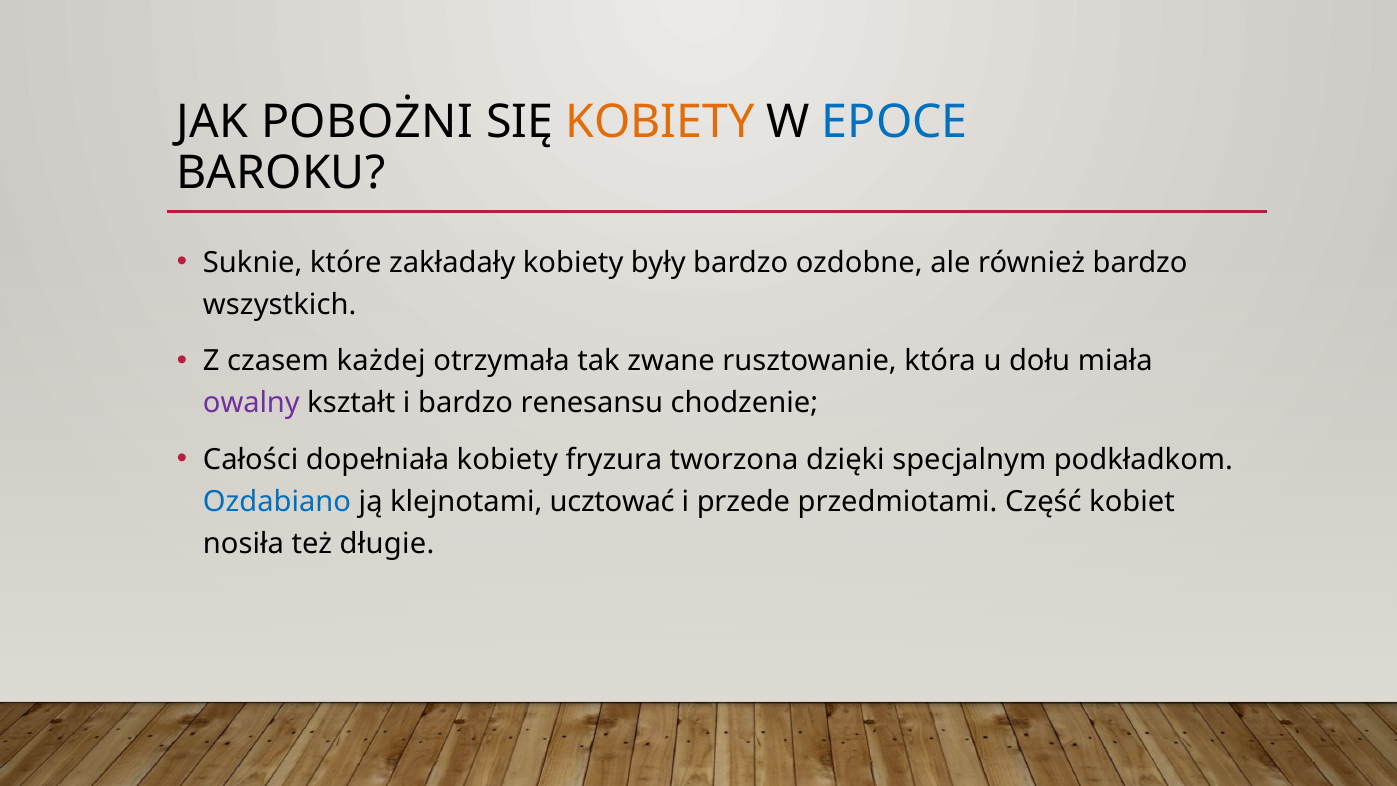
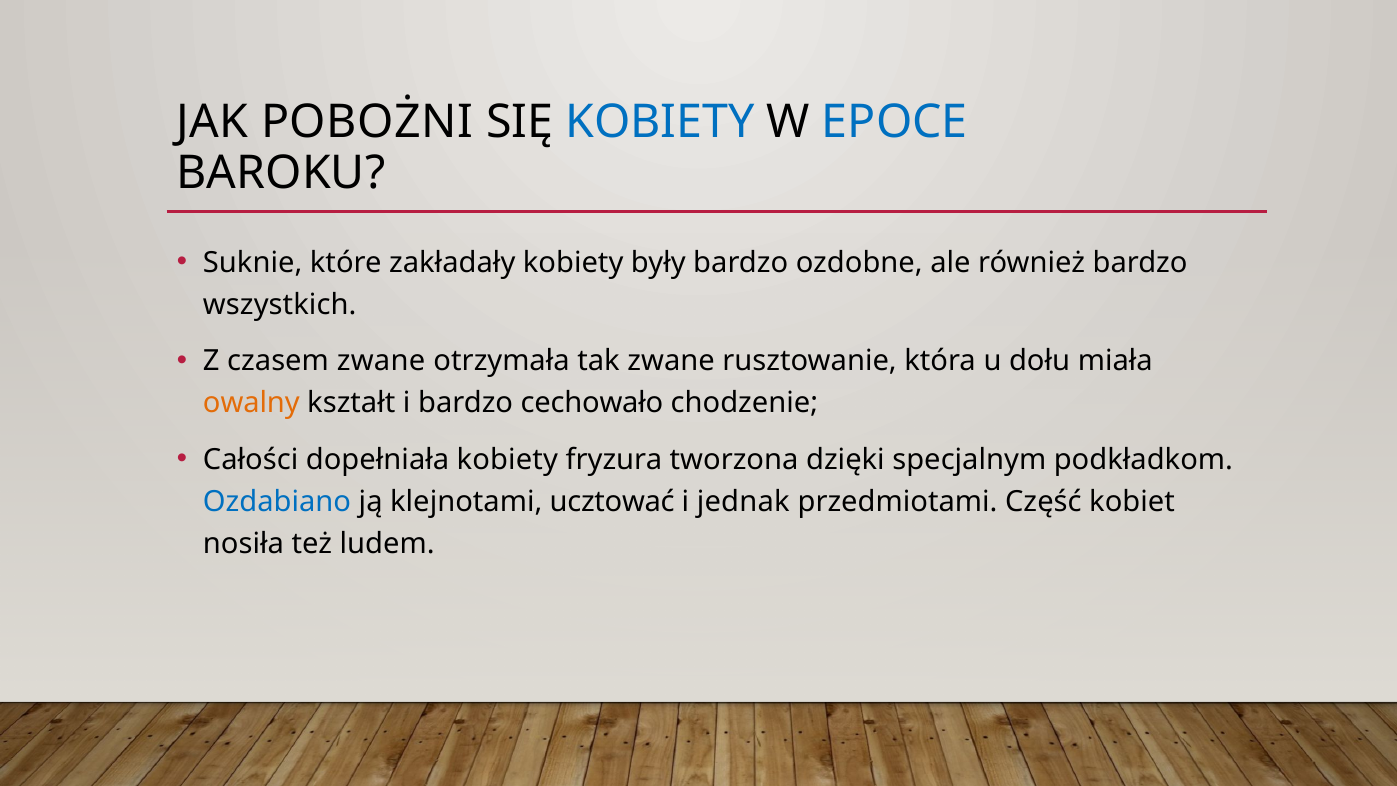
KOBIETY colour: orange -> blue (660, 122)
czasem każdej: każdej -> zwane (381, 361)
owalny colour: purple -> orange (251, 403)
renesansu: renesansu -> cechowało (592, 403)
przede: przede -> jednak (743, 501)
długie: długie -> ludem (387, 543)
